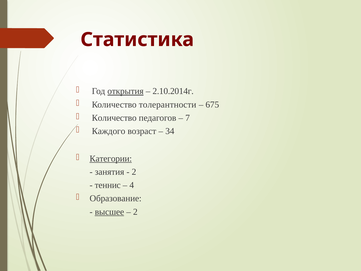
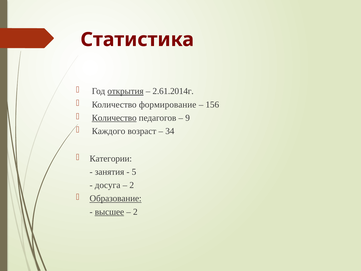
2.10.2014г: 2.10.2014г -> 2.61.2014г (173, 91)
толерантности: толерантности -> формирование (168, 104)
675: 675 -> 156 (212, 104)
Количество underline: none -> present (114, 118)
7: 7 -> 9 (188, 118)
Категории underline: present -> none (111, 159)
2: 2 -> 5 (134, 172)
теннис: теннис -> досуга (108, 185)
4: 4 -> 2 (132, 185)
Образование underline: none -> present (116, 198)
